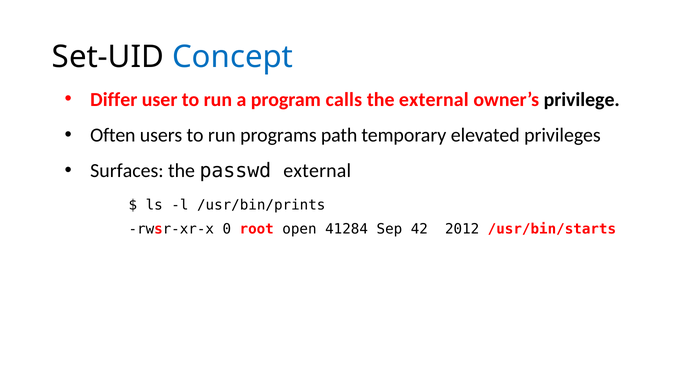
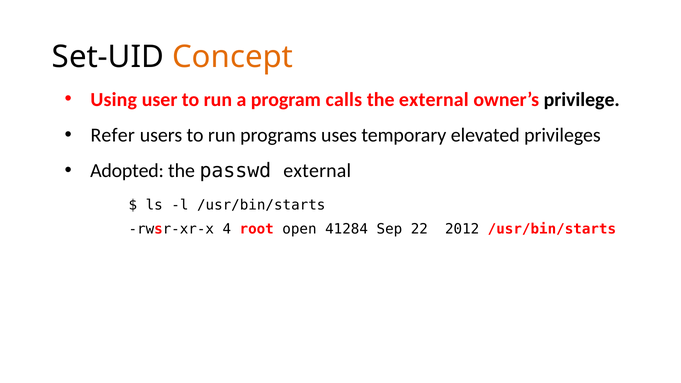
Concept colour: blue -> orange (233, 57)
Differ: Differ -> Using (114, 100)
Often: Often -> Refer (113, 135)
path: path -> uses (339, 135)
Surfaces: Surfaces -> Adopted (127, 171)
l /usr/bin/prints: /usr/bin/prints -> /usr/bin/starts (261, 205)
0: 0 -> 4 (227, 229)
42: 42 -> 22 (419, 229)
